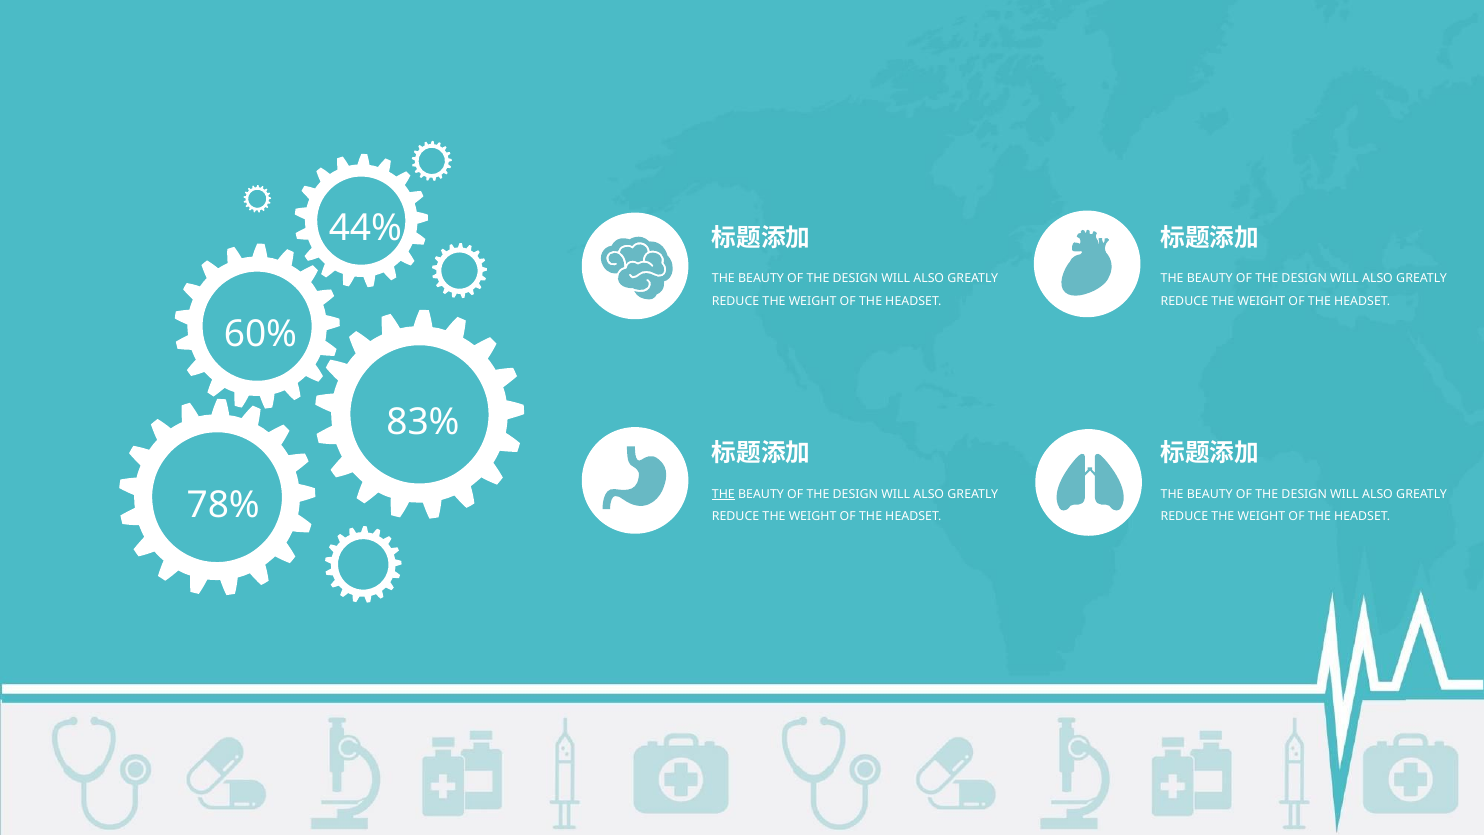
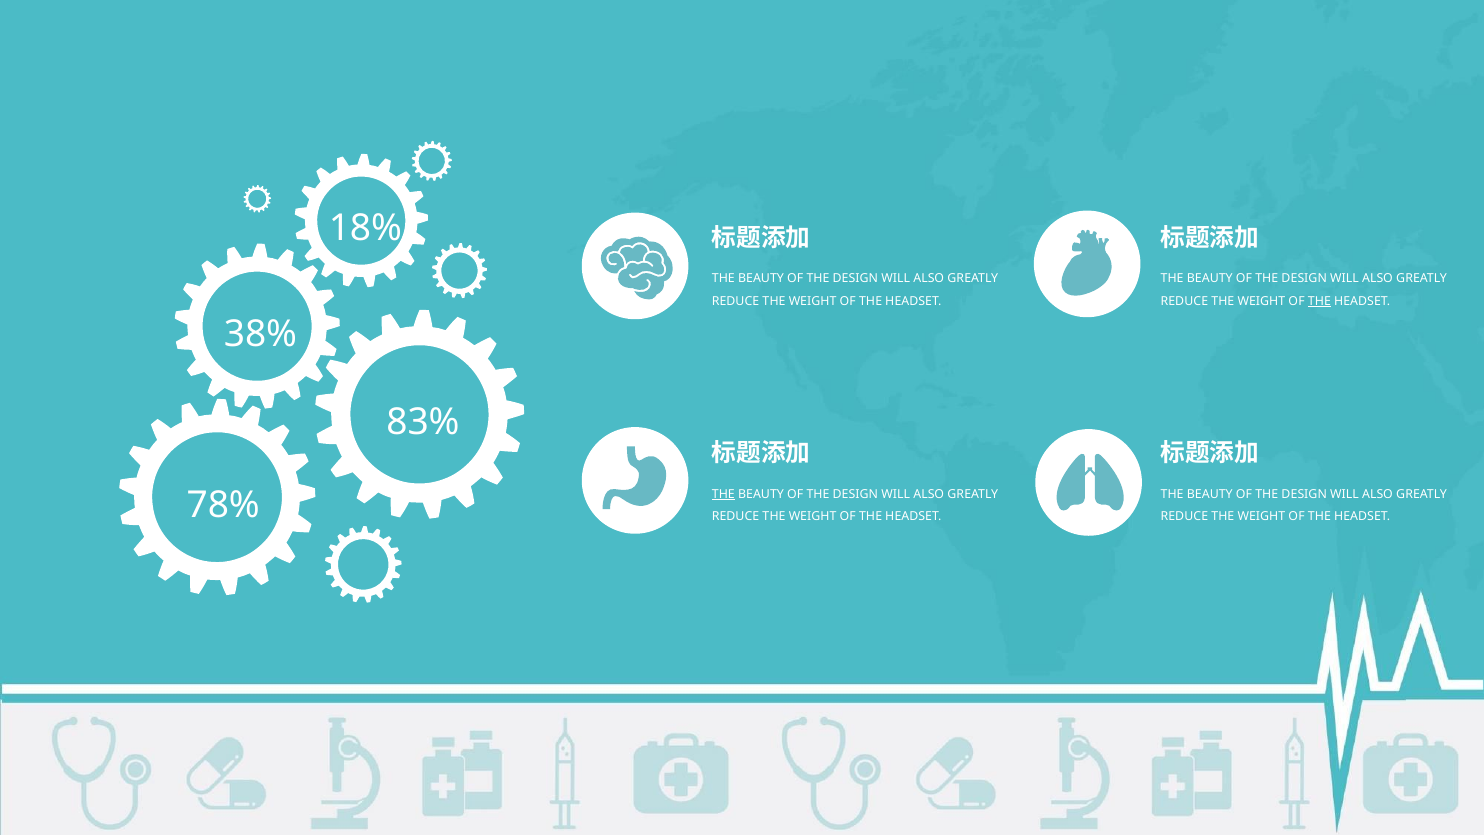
44%: 44% -> 18% (365, 228)
THE underline: none -> present (1319, 301)
60%: 60% -> 38% (260, 334)
